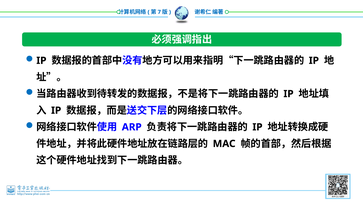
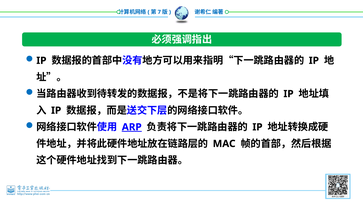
ARP underline: none -> present (132, 127)
